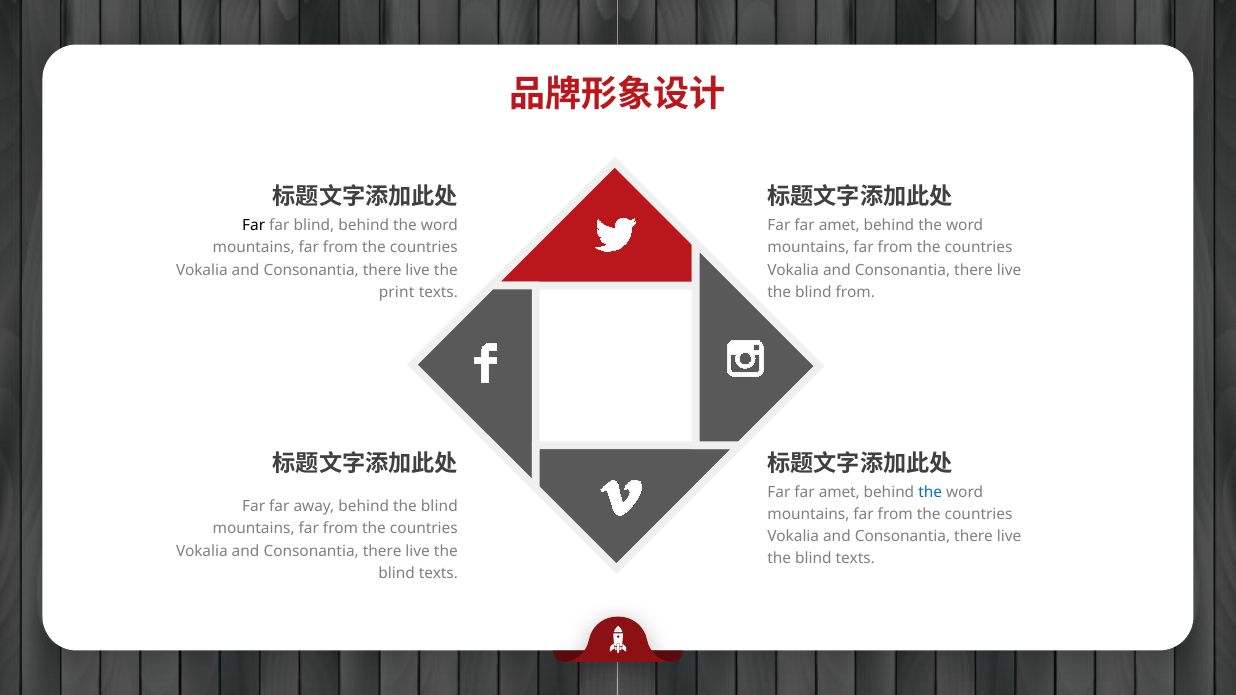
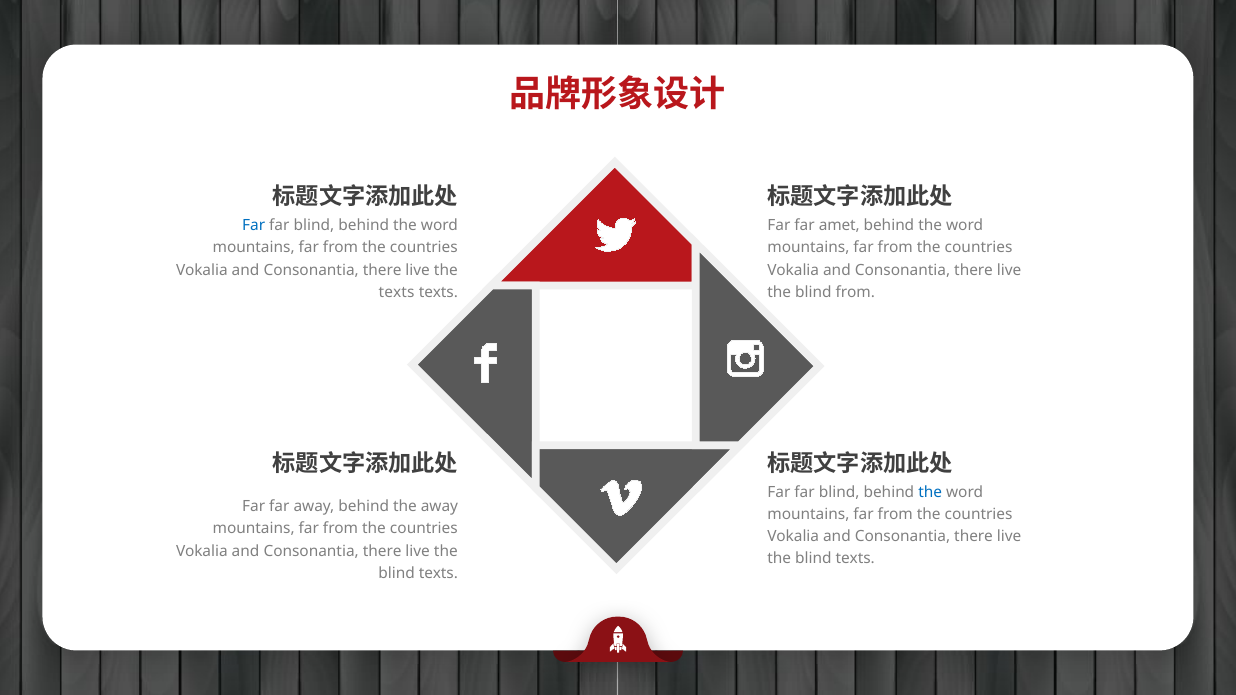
Far colour: black -> blue (254, 226)
print: print -> texts (397, 292)
amet: amet -> blind (839, 492)
behind the blind: blind -> away (439, 507)
